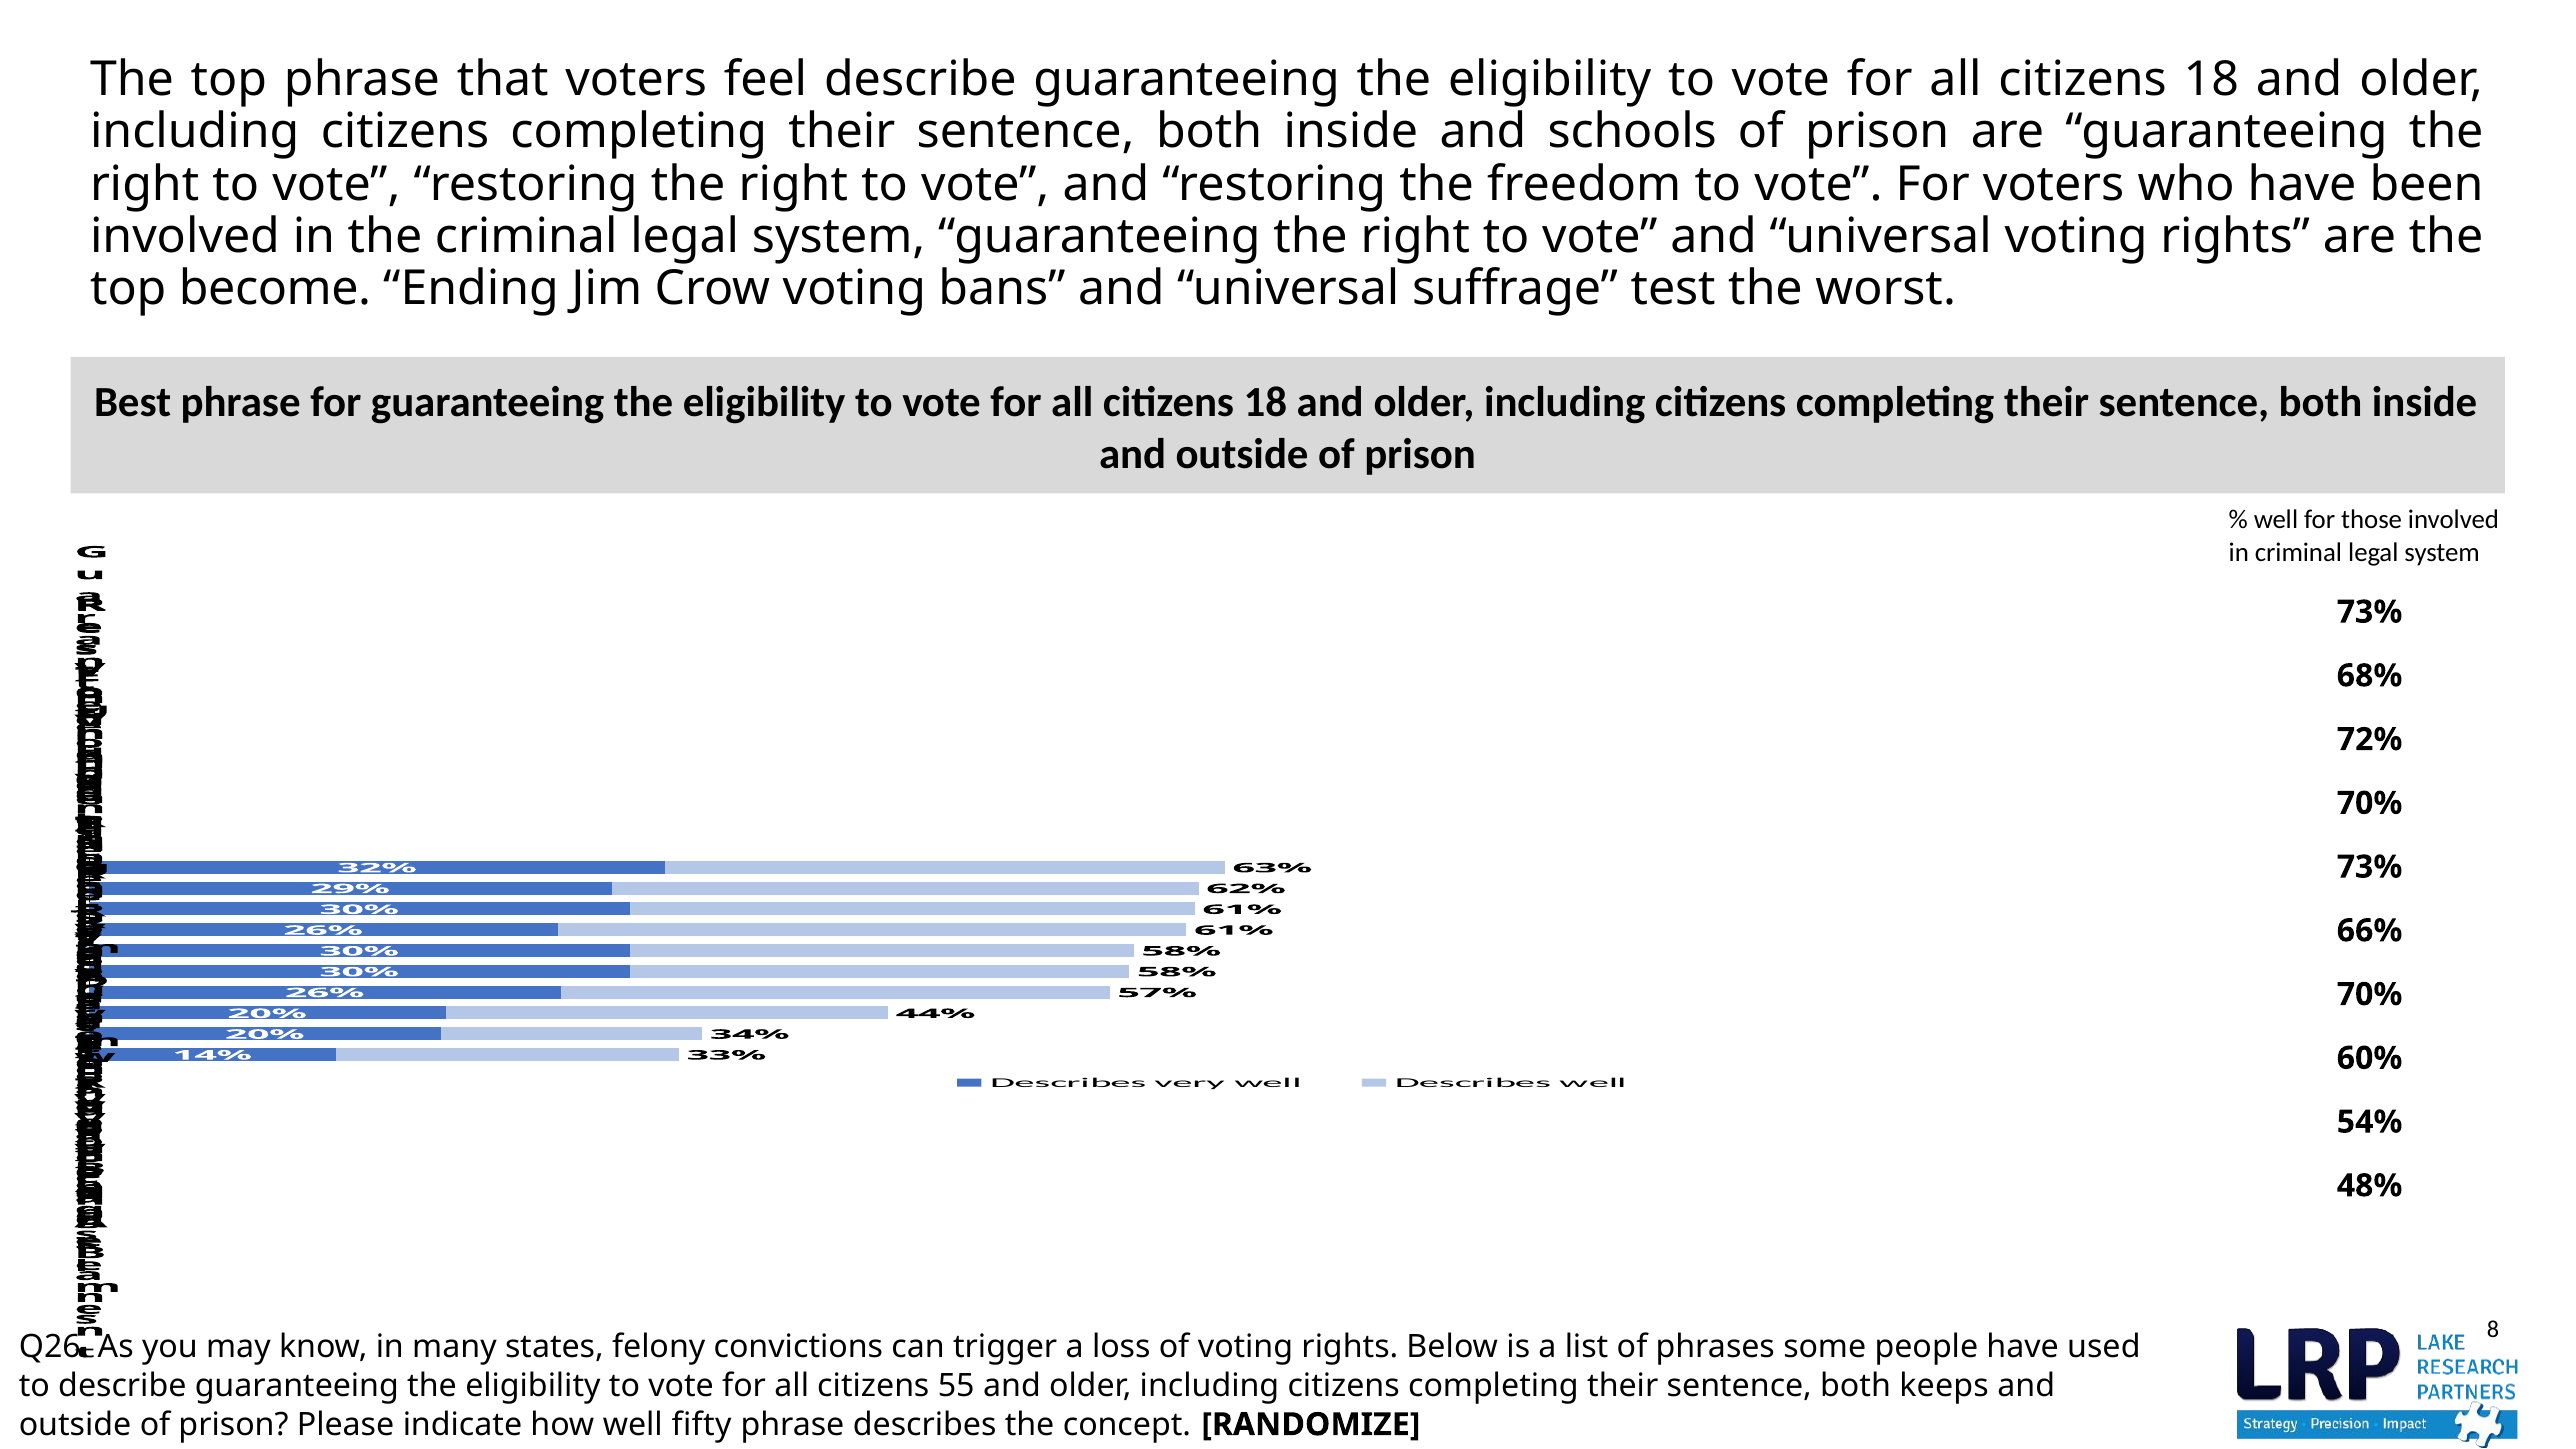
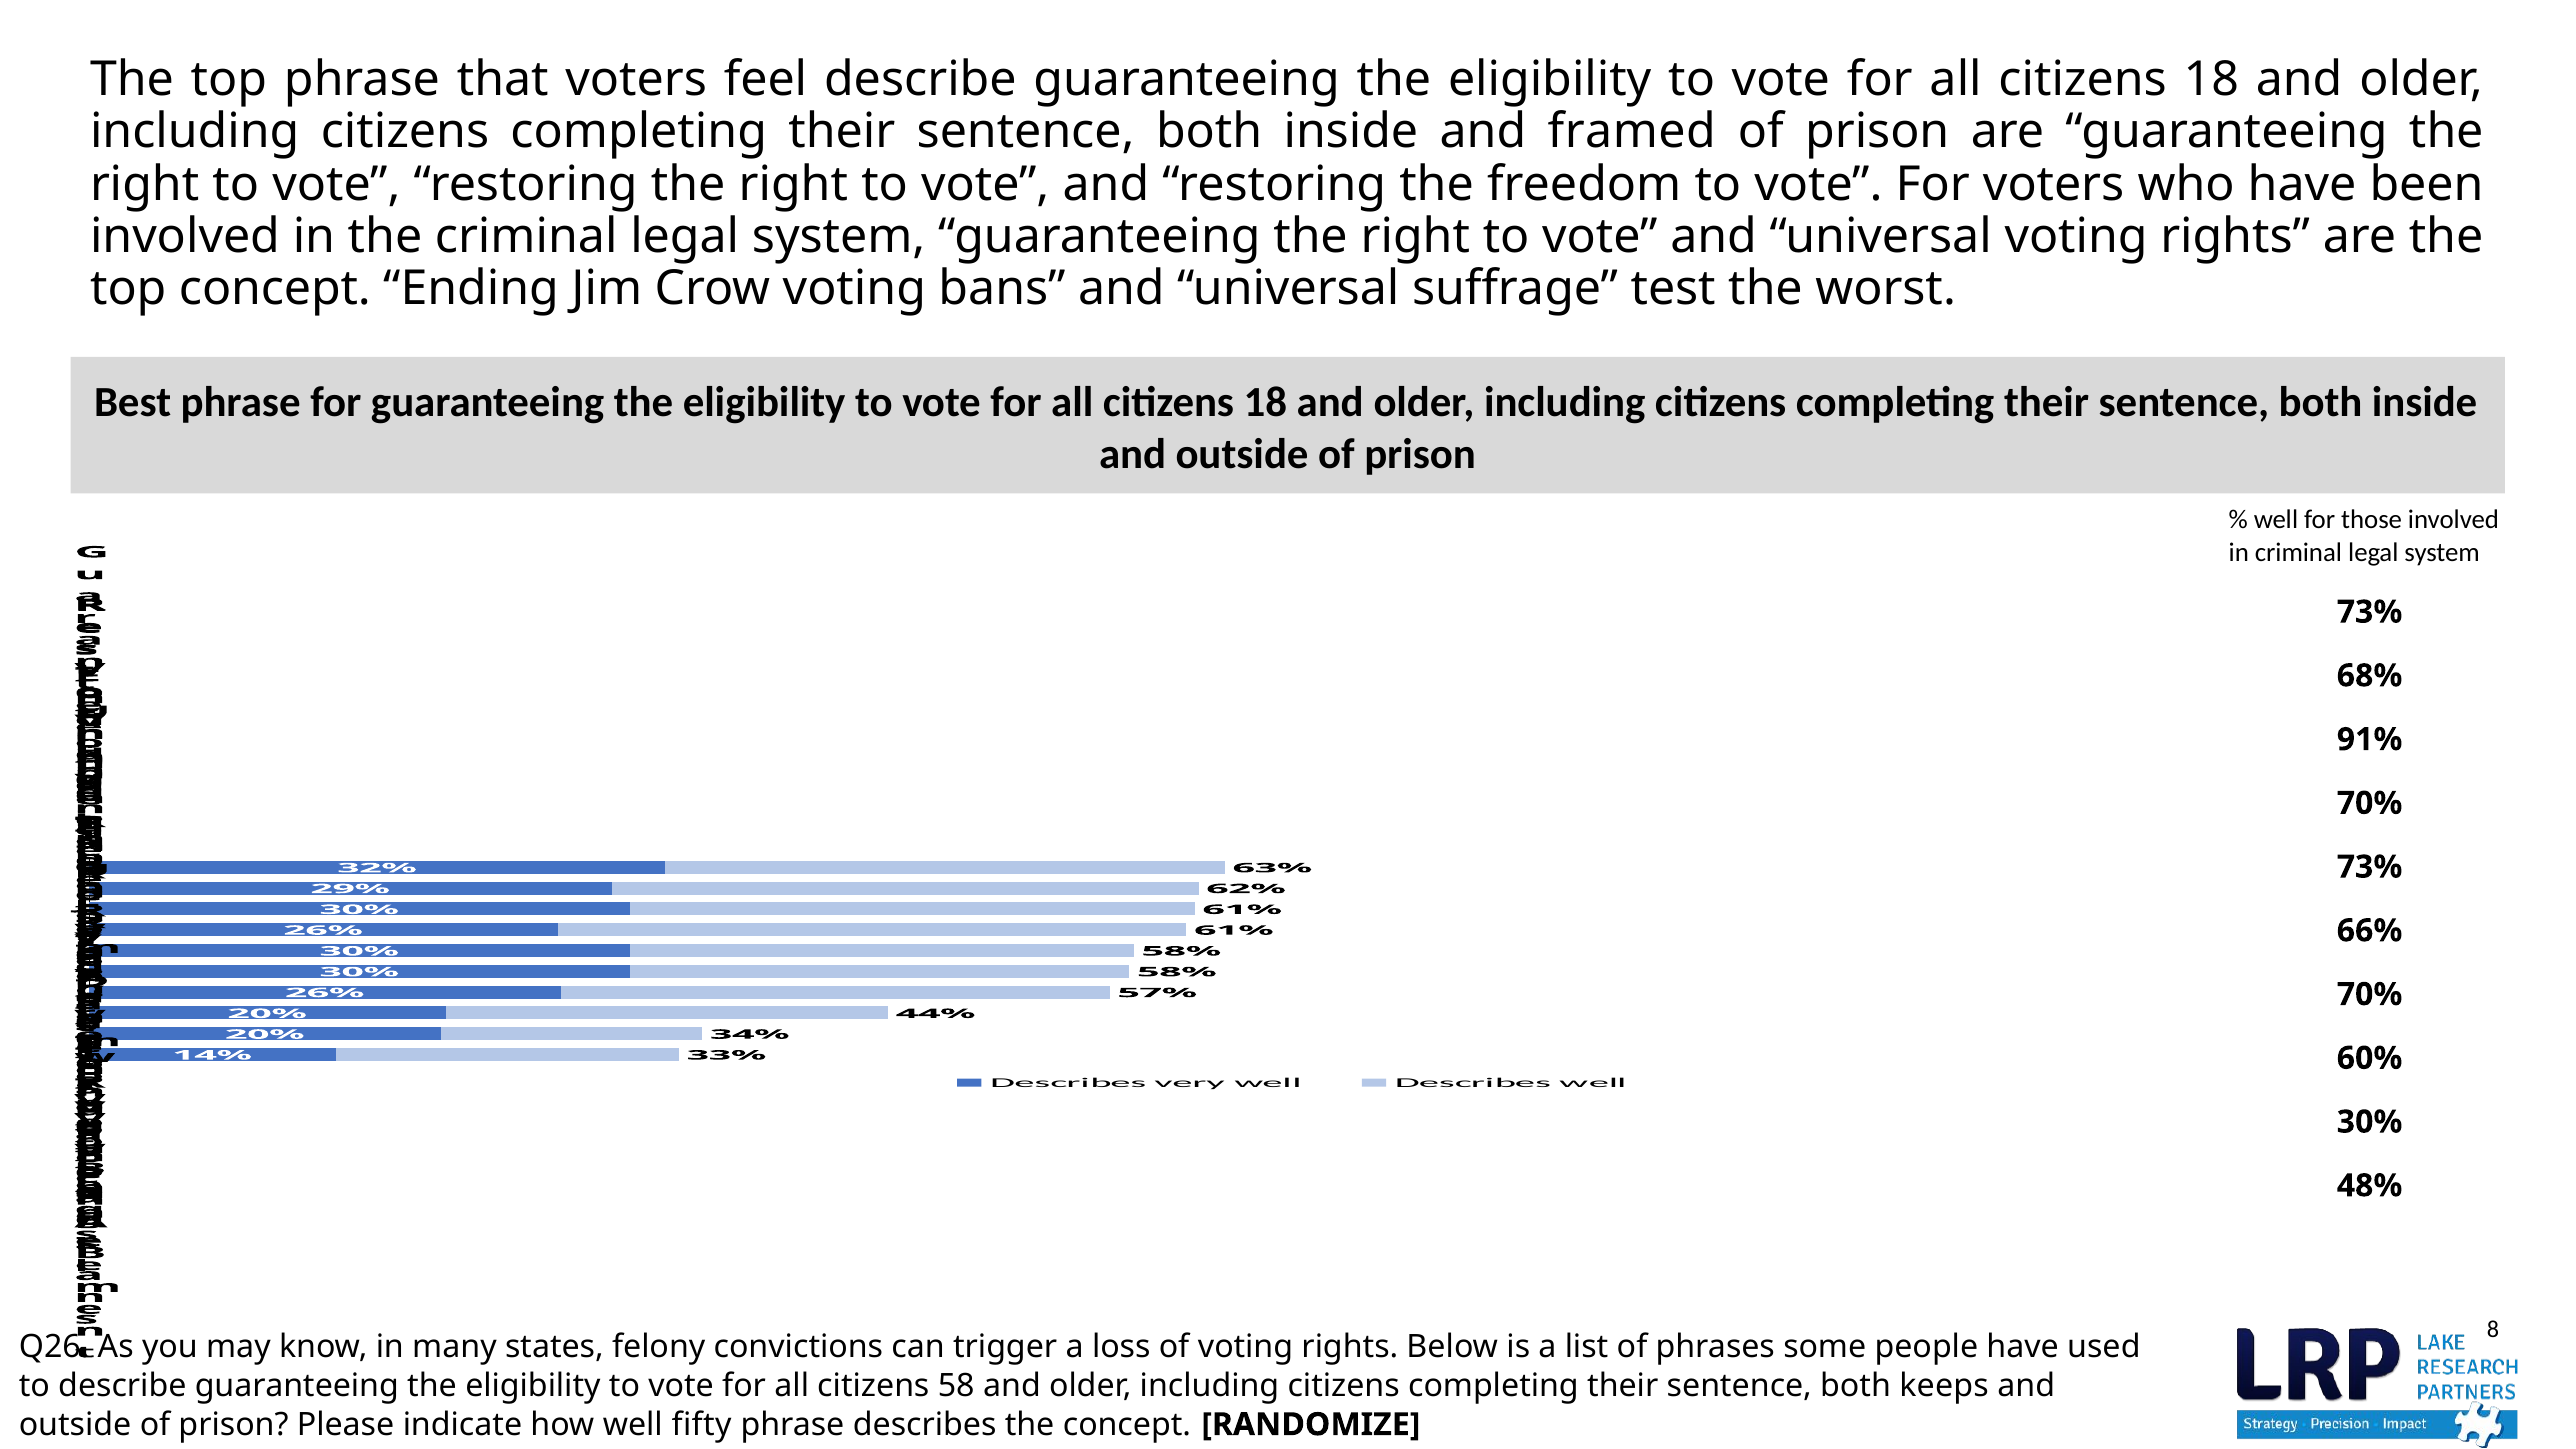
schools: schools -> framed (1632, 132)
top become: become -> concept (275, 288)
72%: 72% -> 91% (2370, 740)
54%: 54% -> 30% (2370, 1122)
55: 55 -> 58 (956, 1386)
